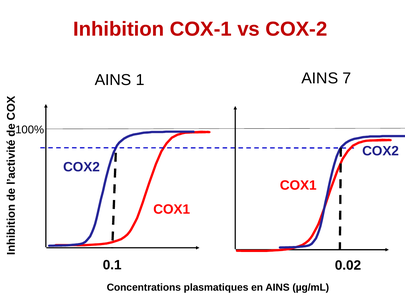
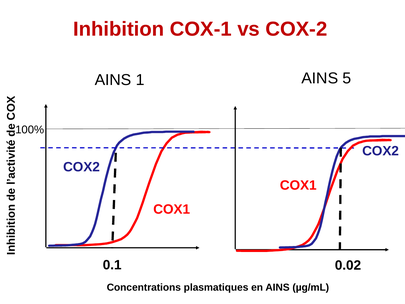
7: 7 -> 5 (347, 78)
